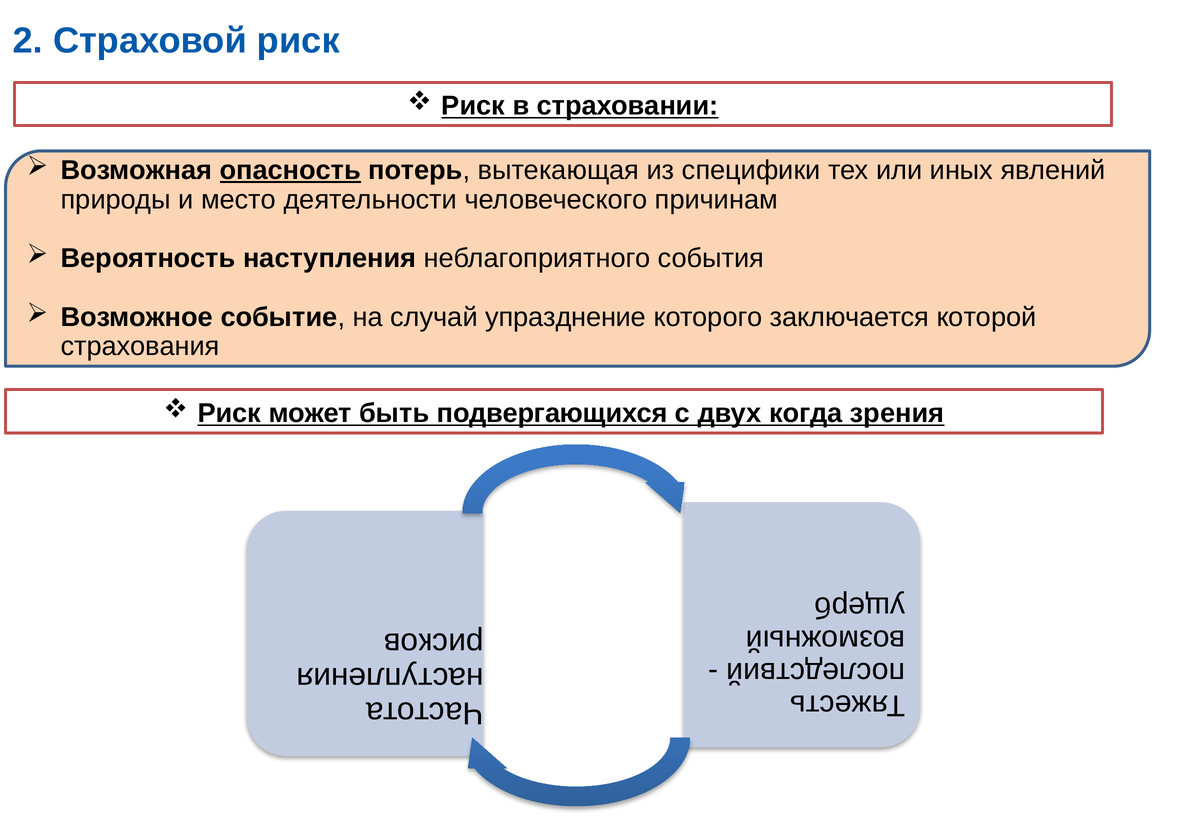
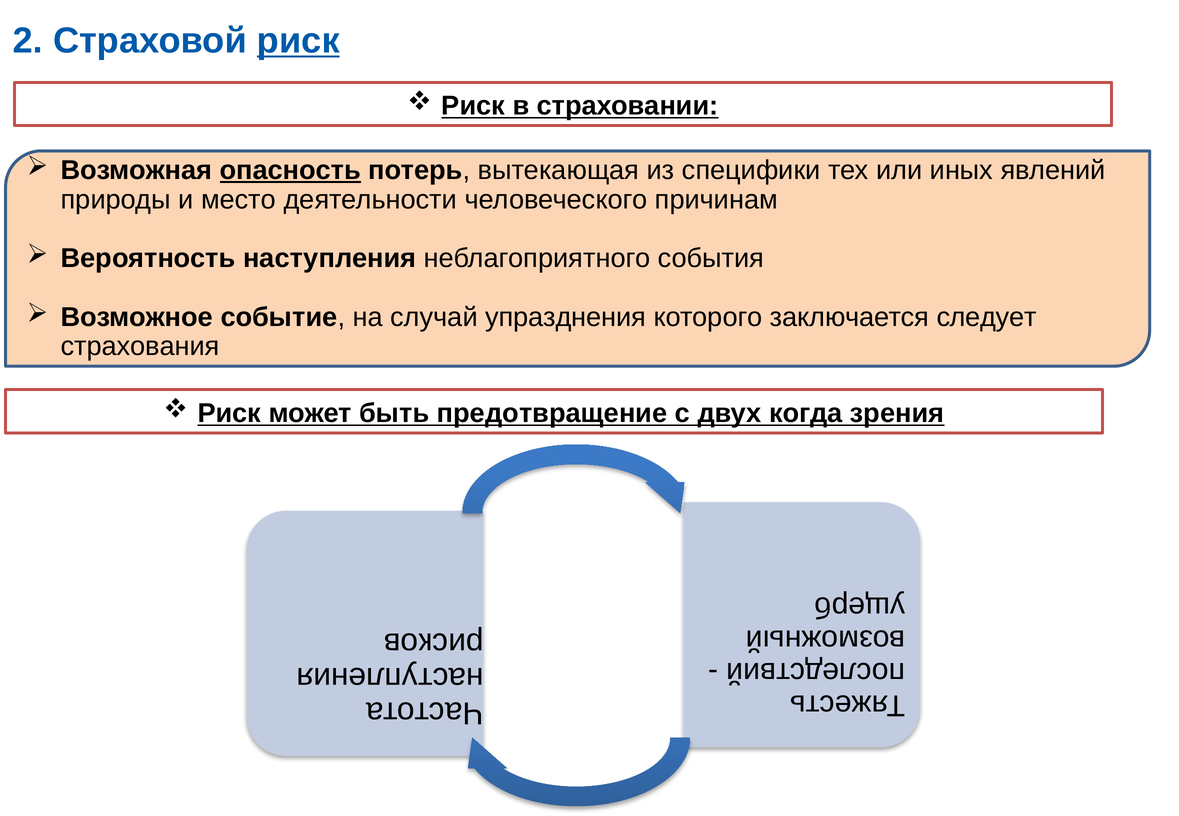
риск underline: none -> present (298, 41)
упразднение: упразднение -> упразднения (566, 317)
которой: которой -> следует (987, 317)
подвергающихся: подвергающихся -> предотвращение (552, 413)
